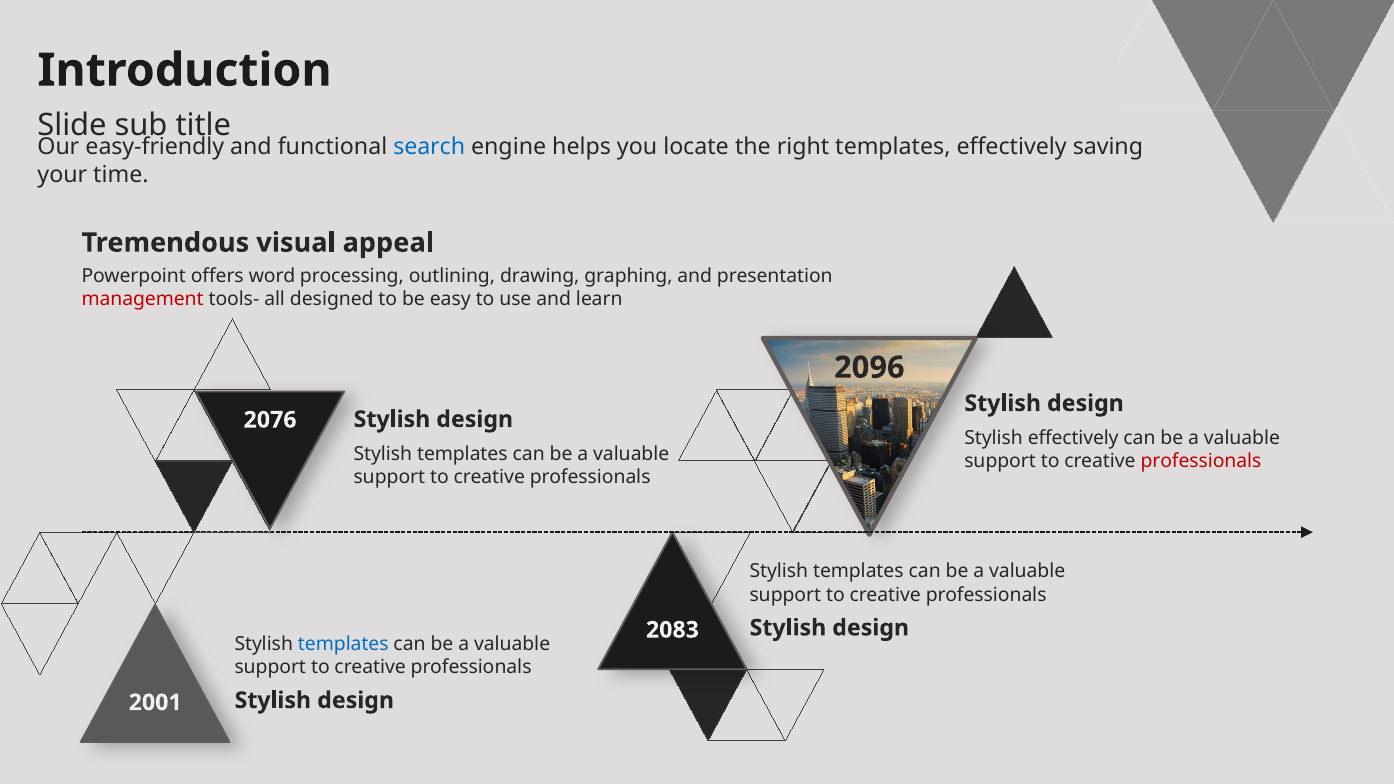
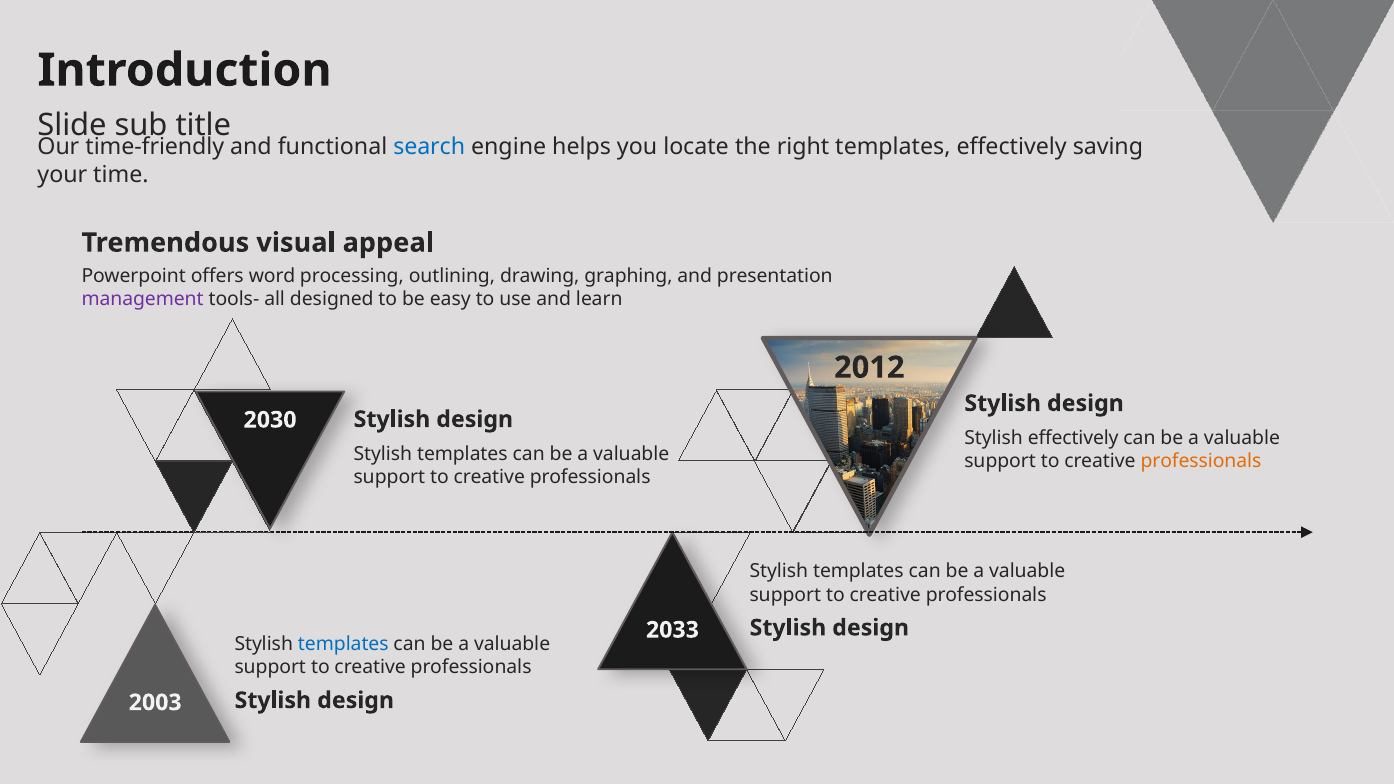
easy-friendly: easy-friendly -> time-friendly (155, 147)
management colour: red -> purple (143, 299)
2096: 2096 -> 2012 (869, 368)
2076: 2076 -> 2030 (270, 420)
professionals colour: red -> orange (1201, 462)
2083: 2083 -> 2033 (672, 630)
2001: 2001 -> 2003 (155, 703)
